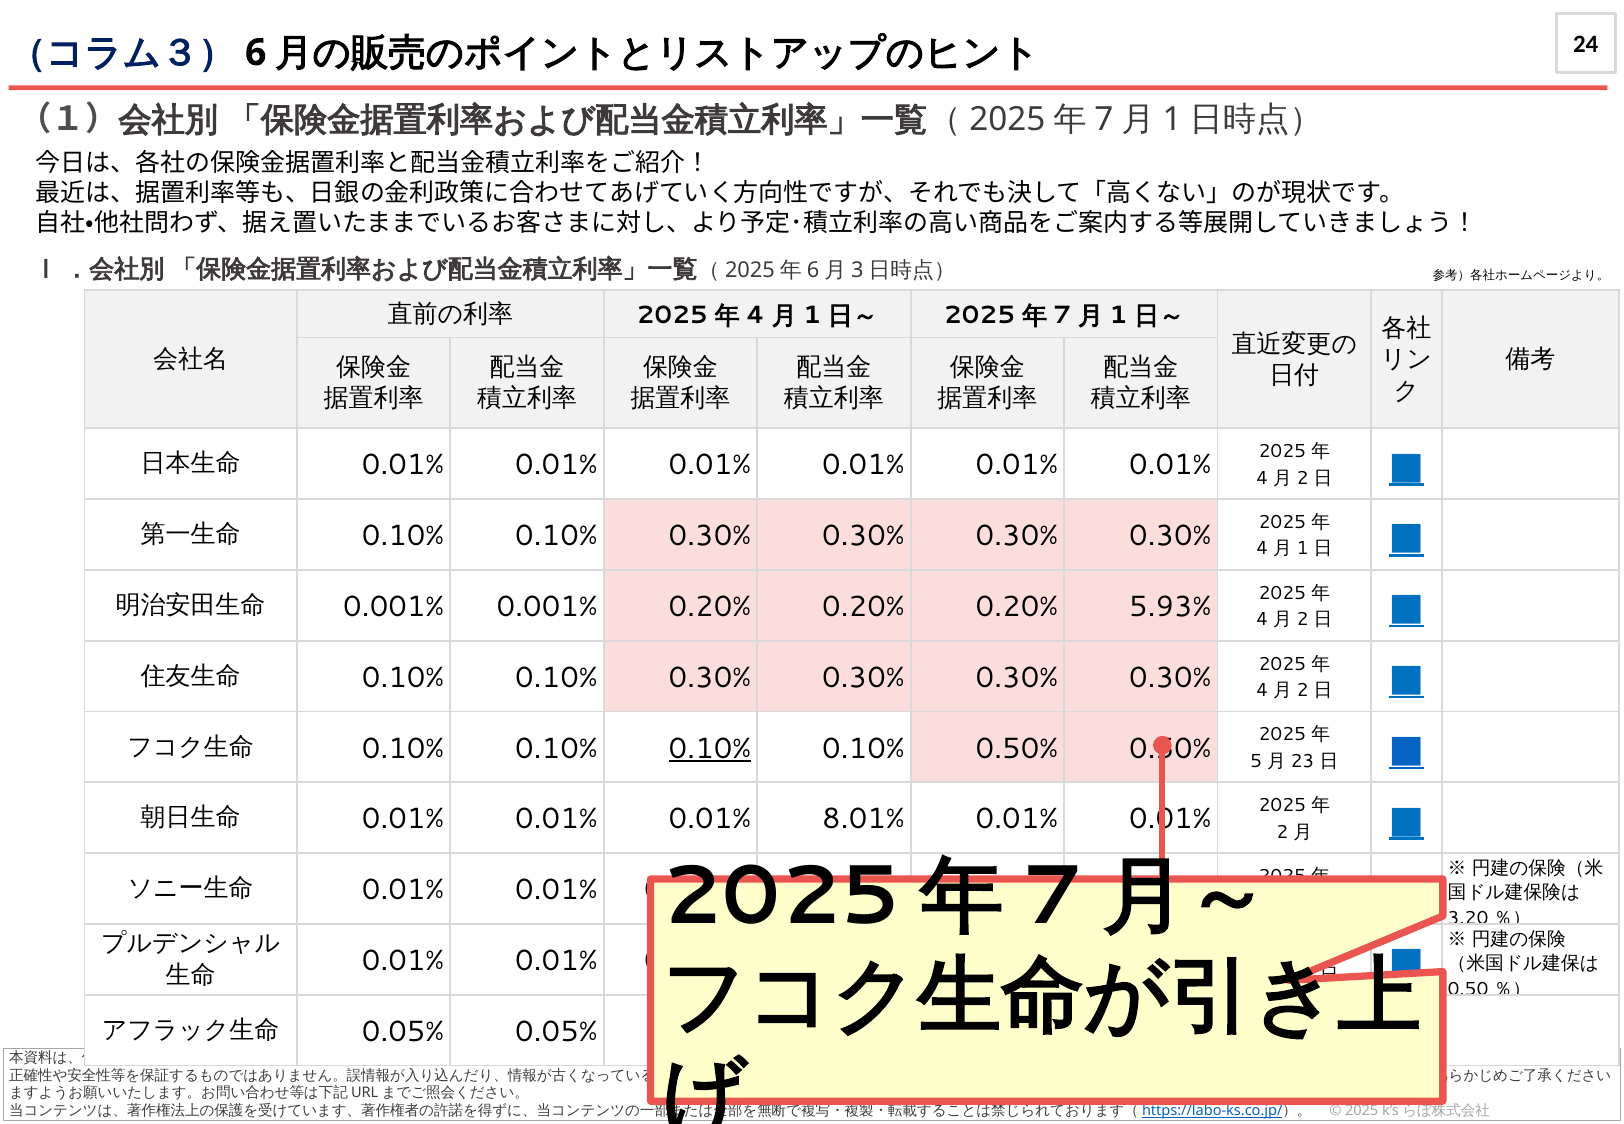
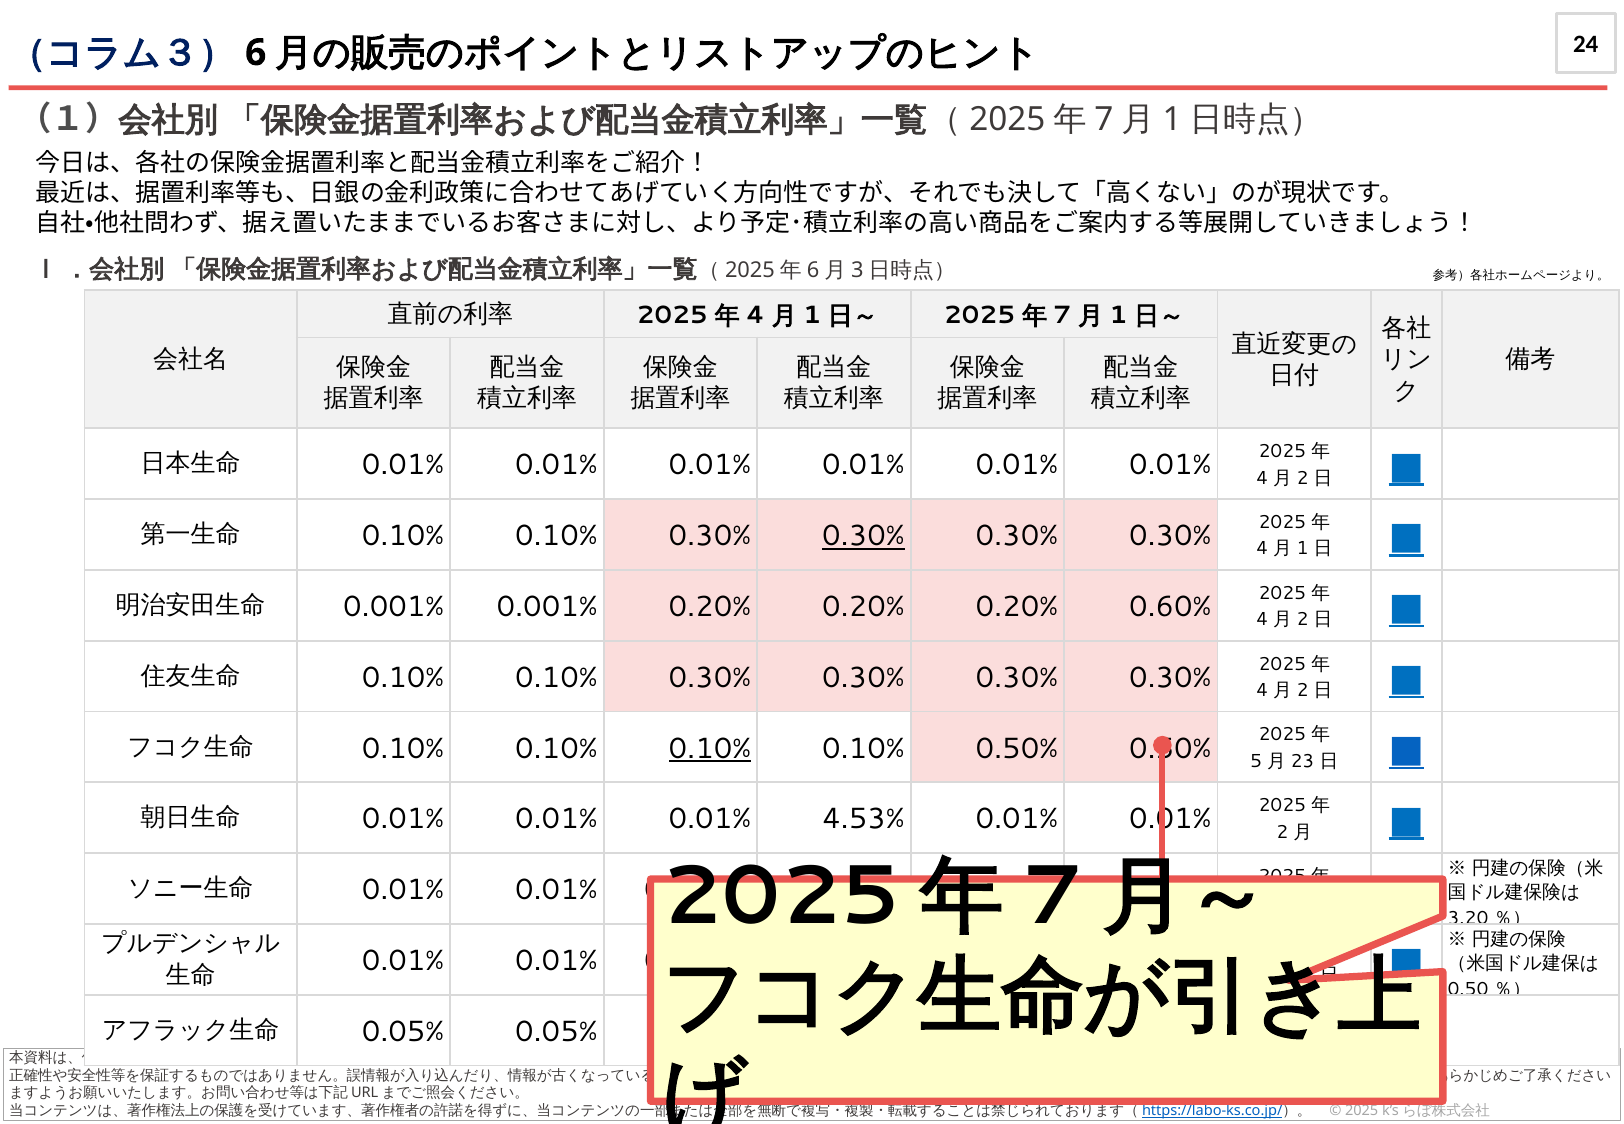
0.30% underline: none -> present (863, 536)
5.93%: 5.93% -> 0.60% (1170, 607)
8.01%: 8.01% -> 4.53% (863, 820)
